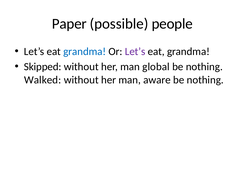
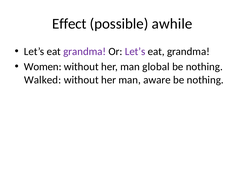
Paper: Paper -> Effect (69, 24)
people: people -> awhile (172, 24)
grandma colour: blue -> purple (85, 51)
Skipped: Skipped -> Women (43, 67)
